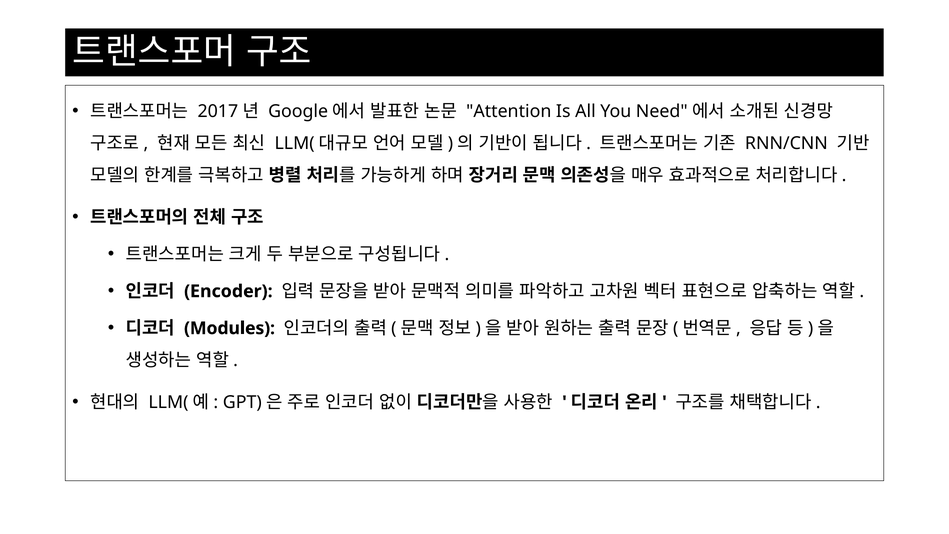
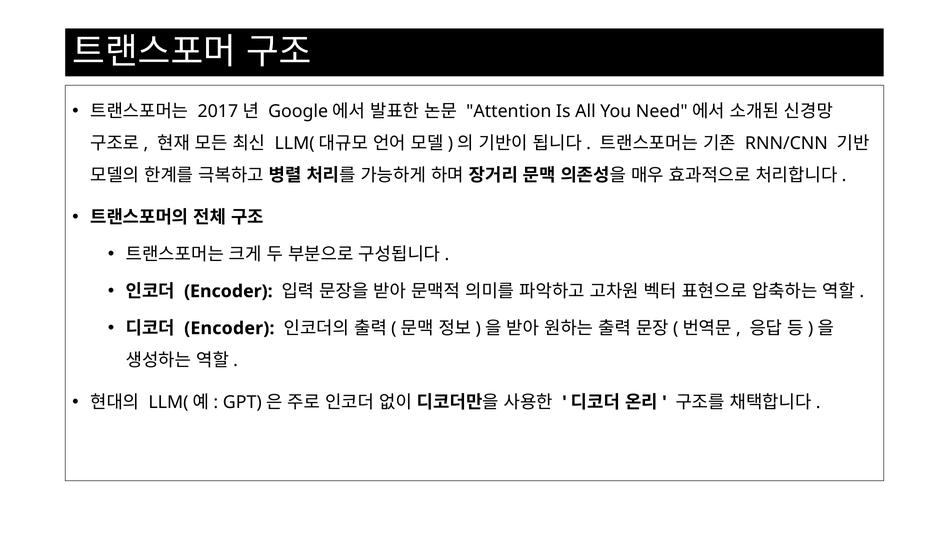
Modules: Modules -> Encoder (229, 328)
